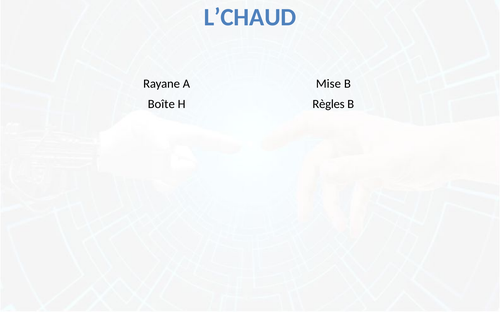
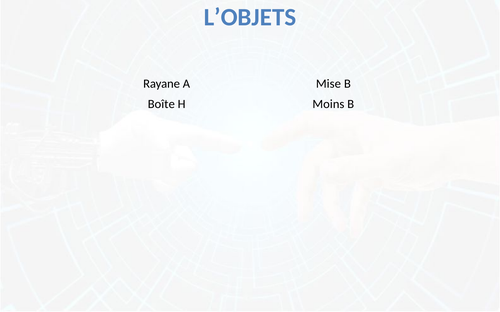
L’CHAUD: L’CHAUD -> L’OBJETS (250, 17)
Règles: Règles -> Moins (328, 104)
